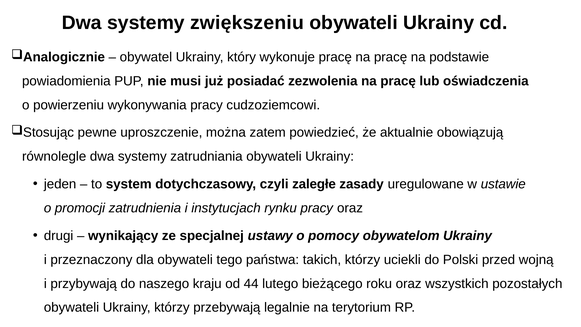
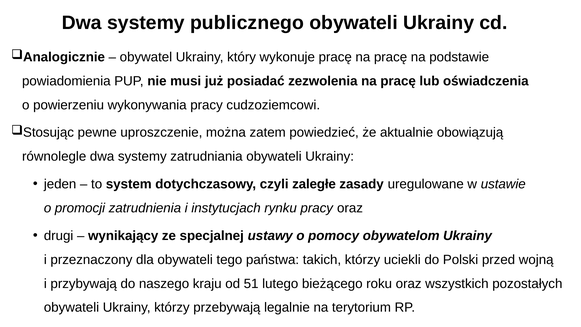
zwiększeniu: zwiększeniu -> publicznego (247, 23)
44: 44 -> 51 (251, 283)
